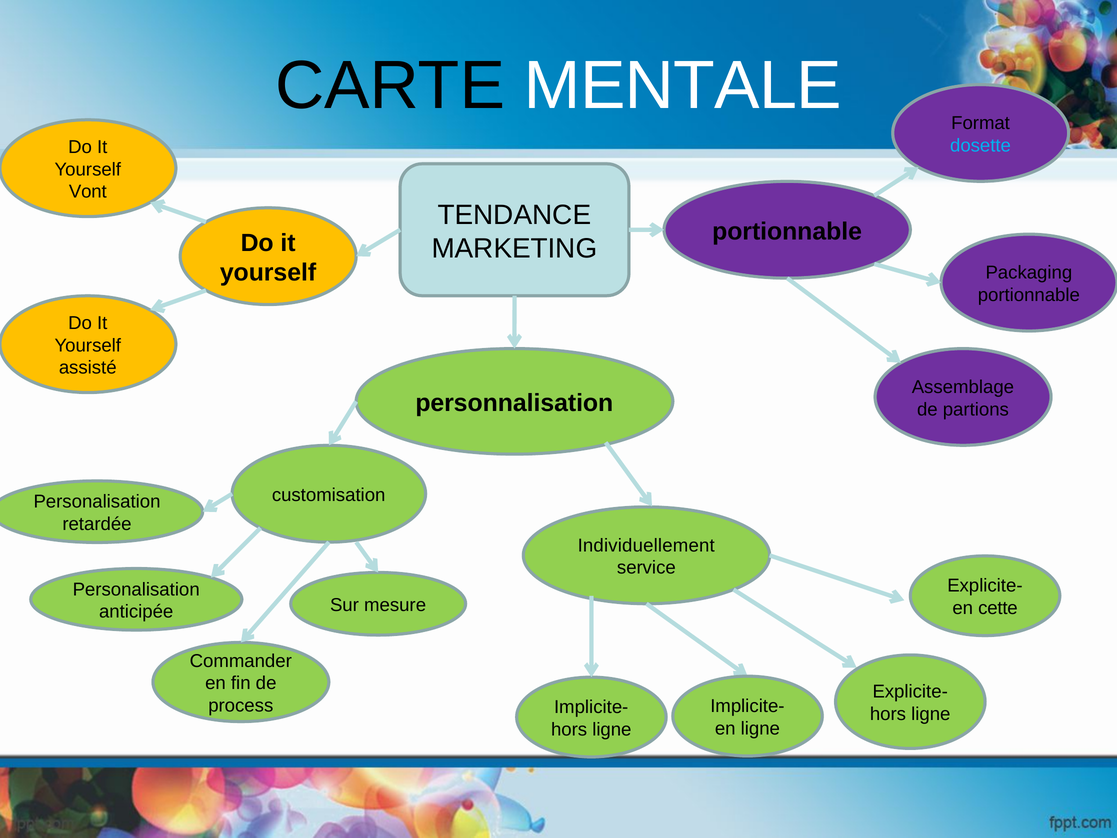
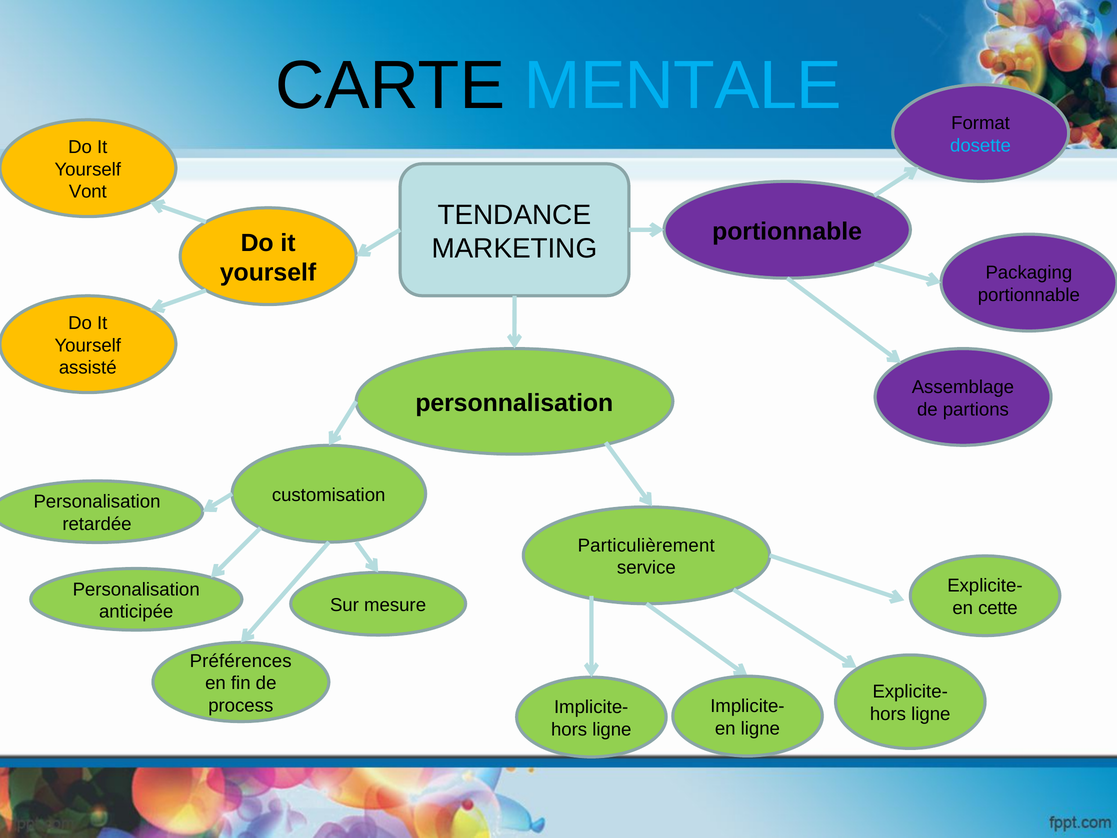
MENTALE colour: white -> light blue (683, 86)
Individuellement: Individuellement -> Particulièrement (646, 545)
Commander: Commander -> Préférences (241, 661)
